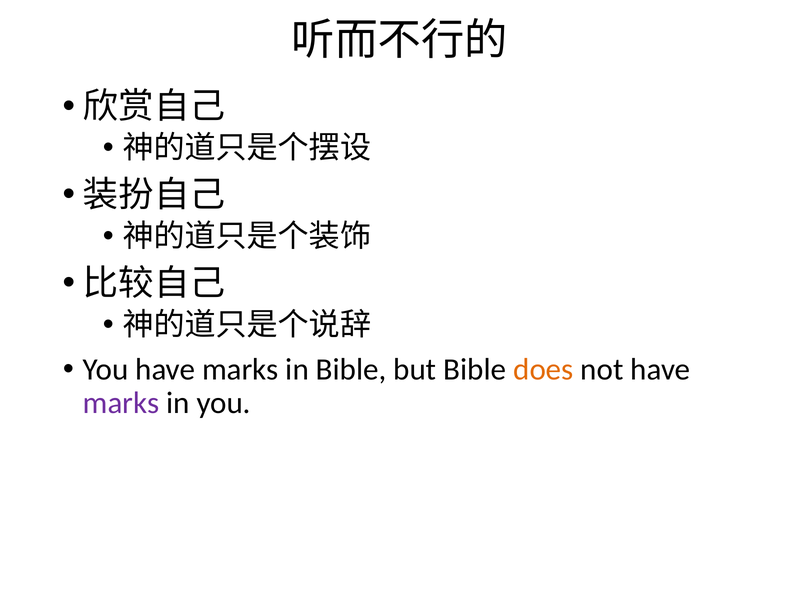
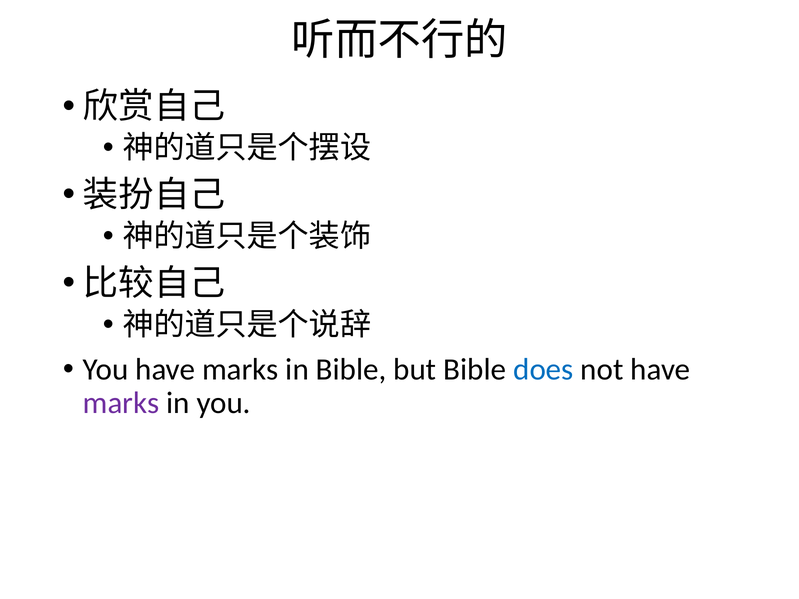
does colour: orange -> blue (543, 370)
